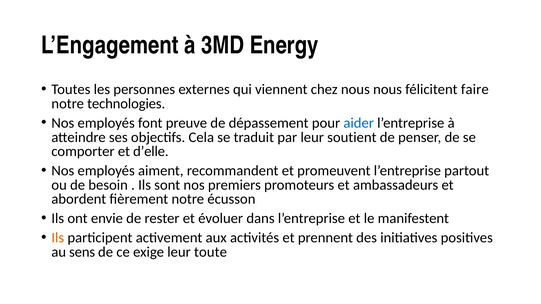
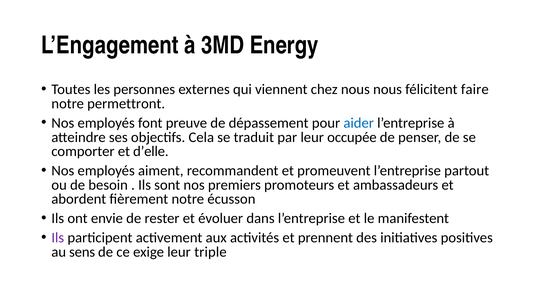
technologies: technologies -> permettront (126, 104)
soutient: soutient -> occupée (352, 137)
Ils colour: orange -> purple (58, 238)
toute: toute -> triple (210, 252)
